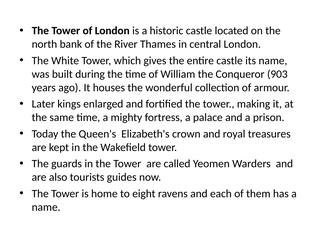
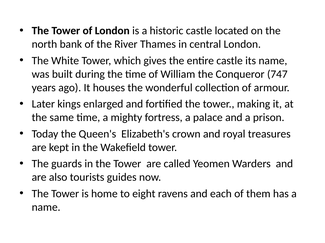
903: 903 -> 747 (277, 74)
